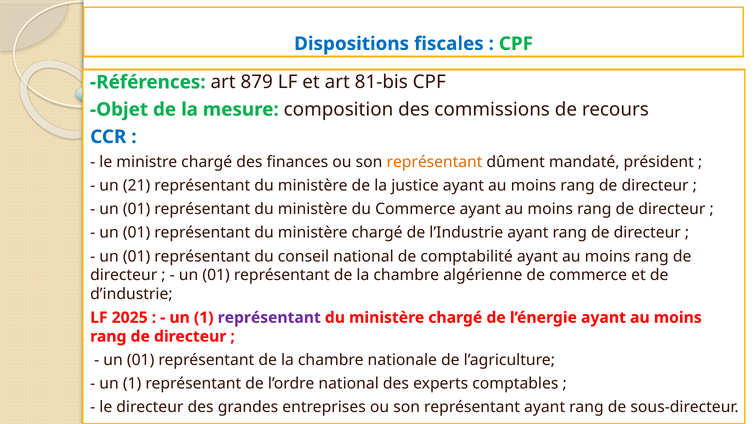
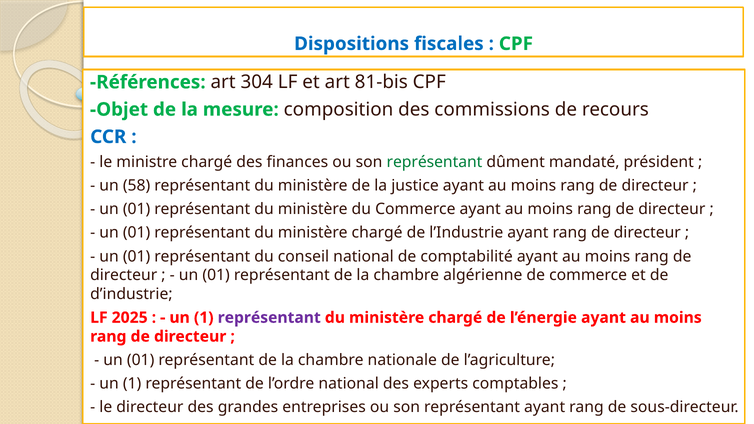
879: 879 -> 304 (257, 82)
représentant colour: orange -> green (434, 162)
21: 21 -> 58 (137, 186)
